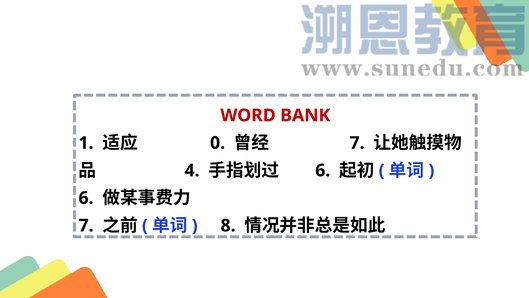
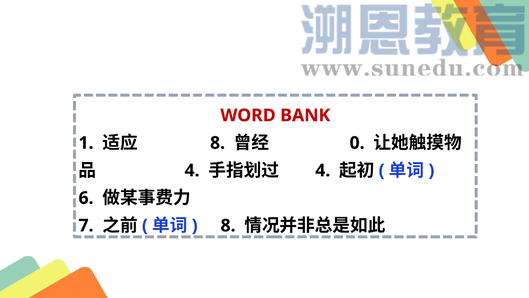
0: 0 -> 8 (218, 143)
7: 7 -> 0 (357, 143)
6: 6 -> 4 (323, 170)
